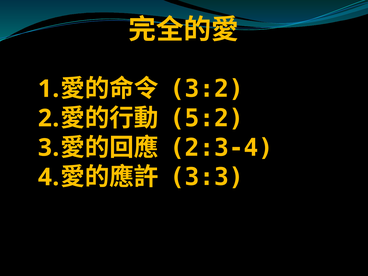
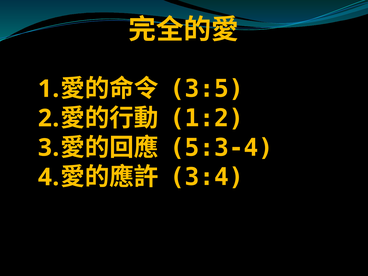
3:2: 3:2 -> 3:5 (207, 89)
5:2: 5:2 -> 1:2 (207, 118)
2:3-4: 2:3-4 -> 5:3-4 (221, 148)
3:3: 3:3 -> 3:4 (207, 177)
